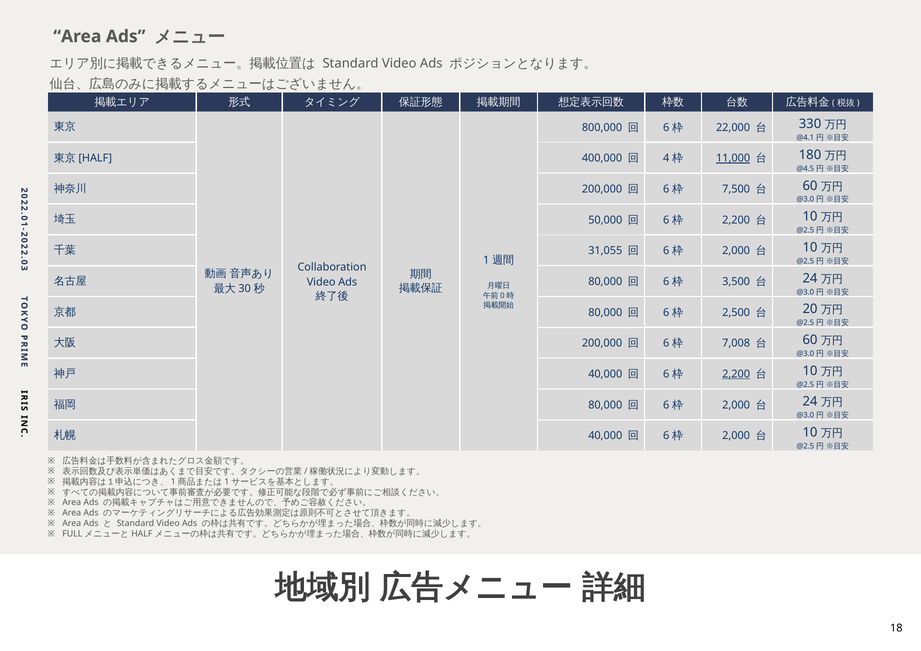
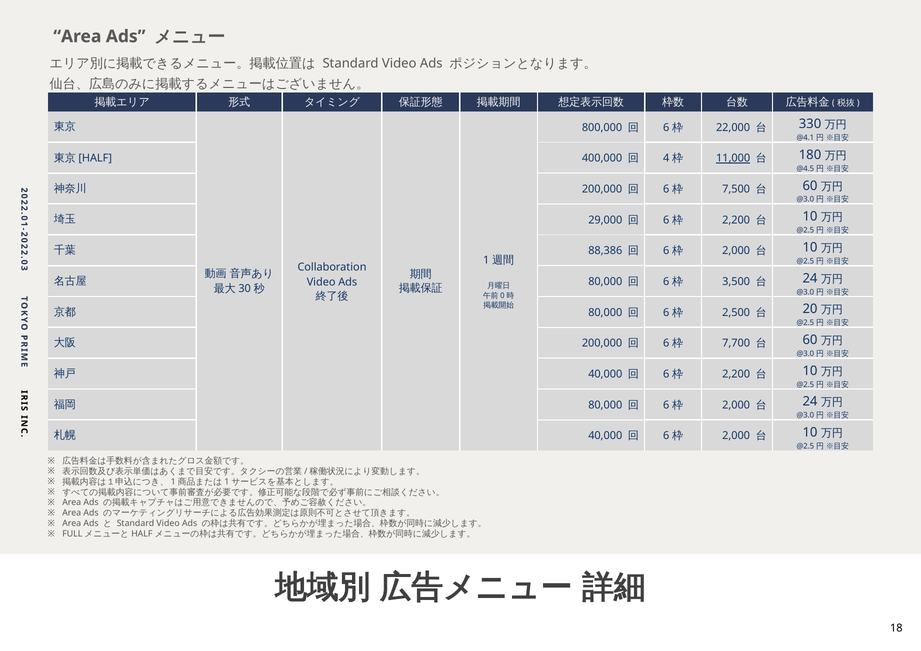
50,000: 50,000 -> 29,000 (605, 220)
31,055: 31,055 -> 88,386 (605, 251)
7,008: 7,008 -> 7,700 (736, 343)
2,200 underline: present -> none (736, 374)
